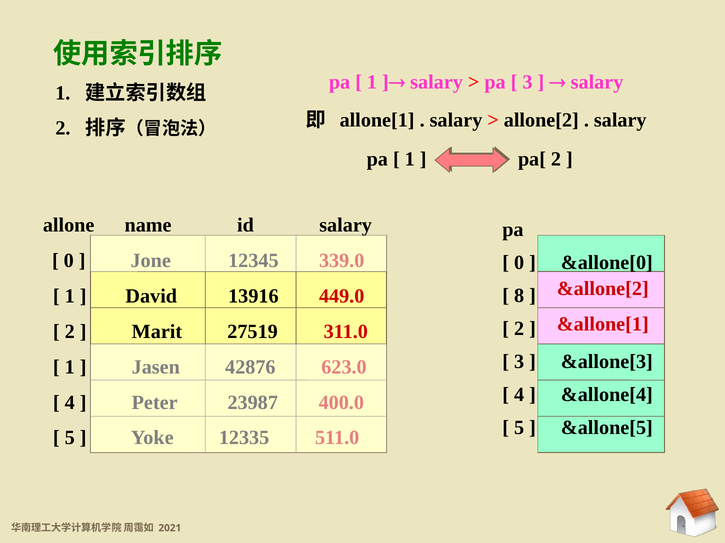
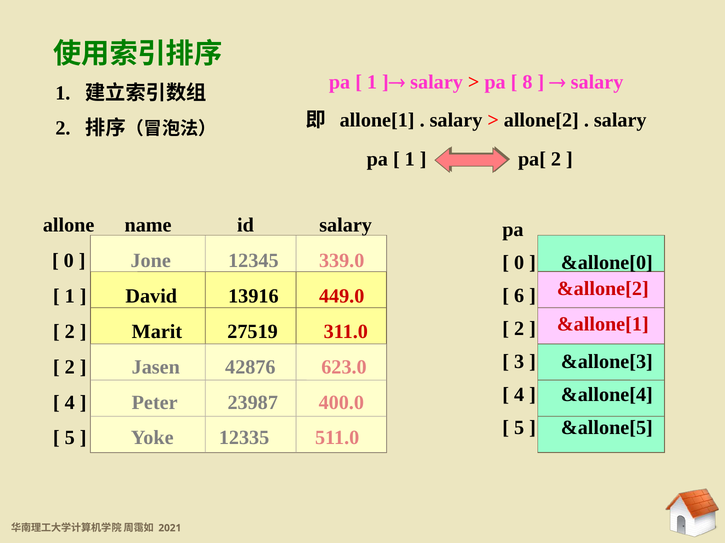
3: 3 -> 8 (528, 82)
8: 8 -> 6 (519, 296)
1: 1 -> 2 (70, 367)
